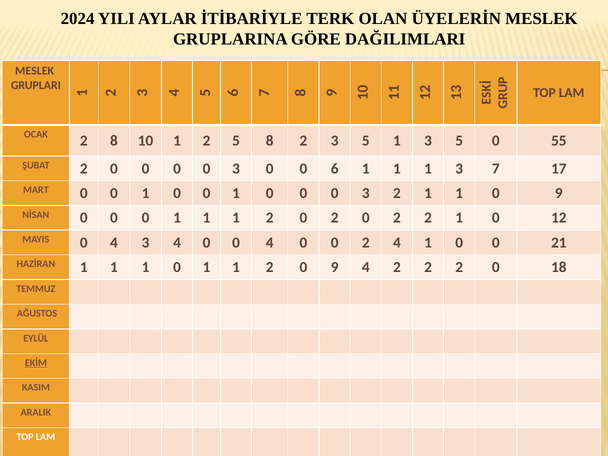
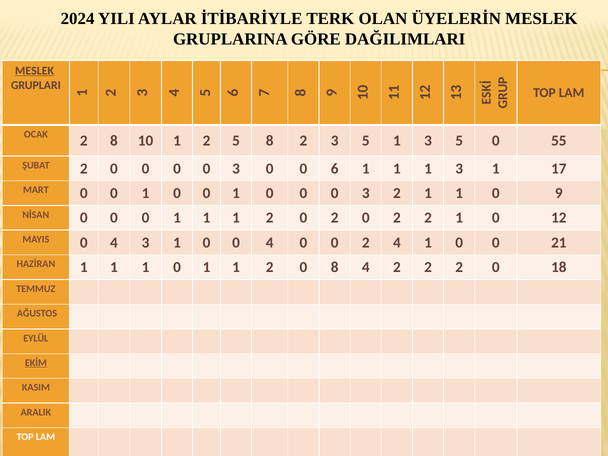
MESLEK underline: none -> present (35, 71)
1 3 7: 7 -> 1 (496, 169)
4 3 4: 4 -> 1 (177, 243)
2 0 9: 9 -> 8 (335, 267)
